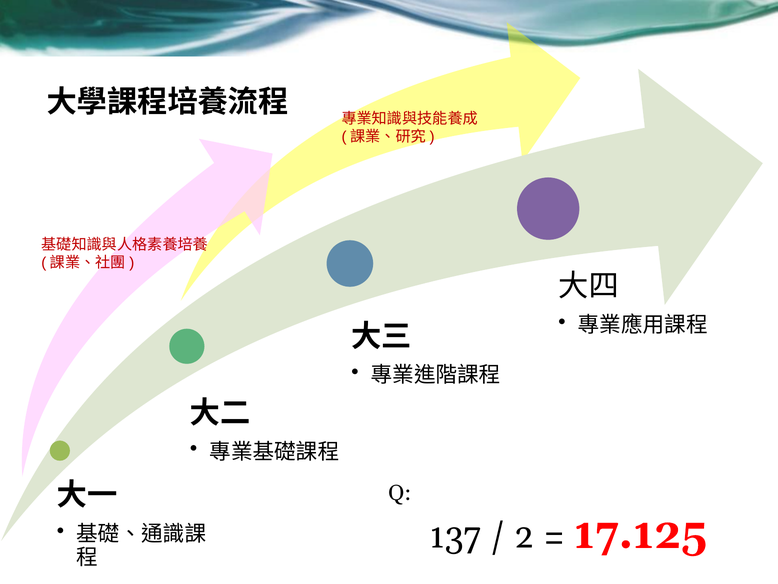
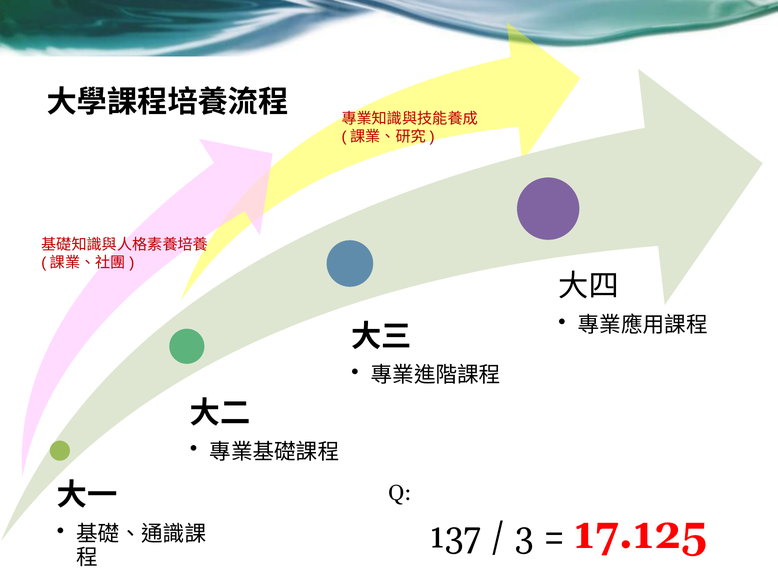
2: 2 -> 3 (524, 536)
